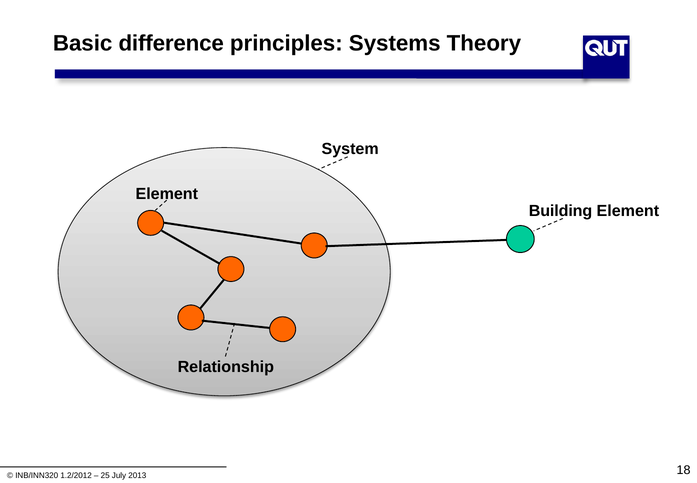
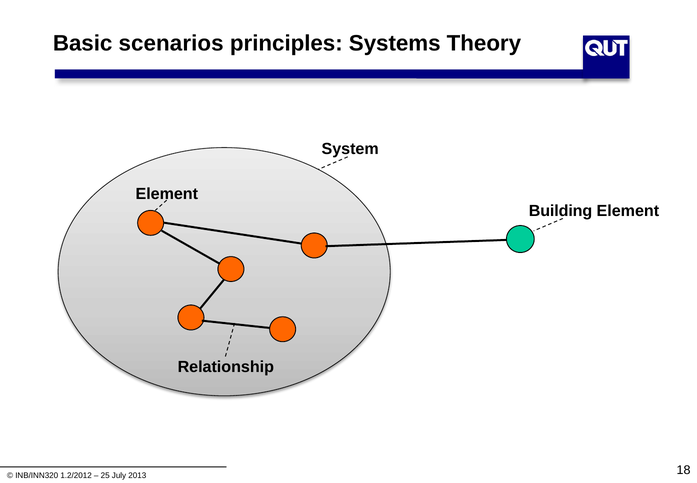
difference: difference -> scenarios (171, 43)
